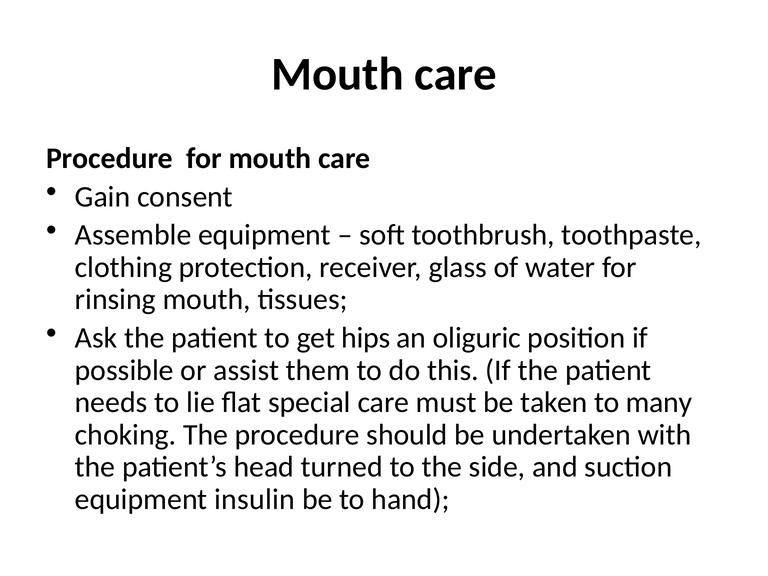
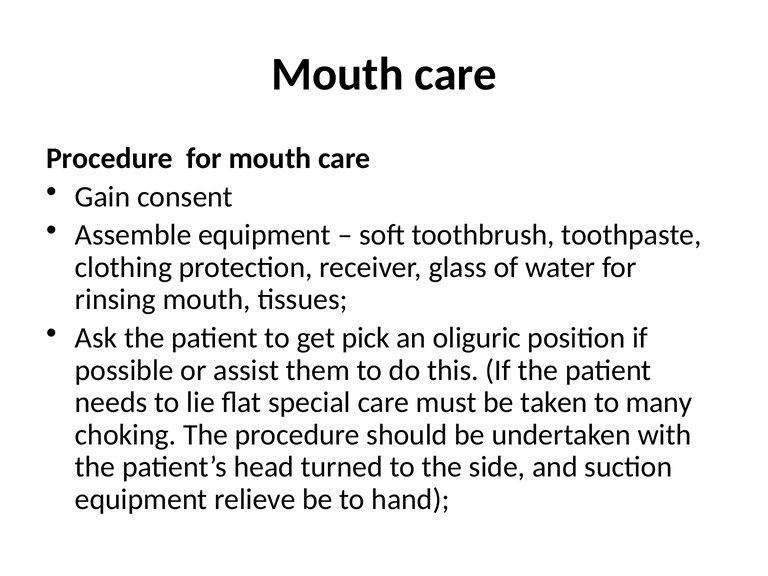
hips: hips -> pick (366, 338)
insulin: insulin -> relieve (255, 499)
